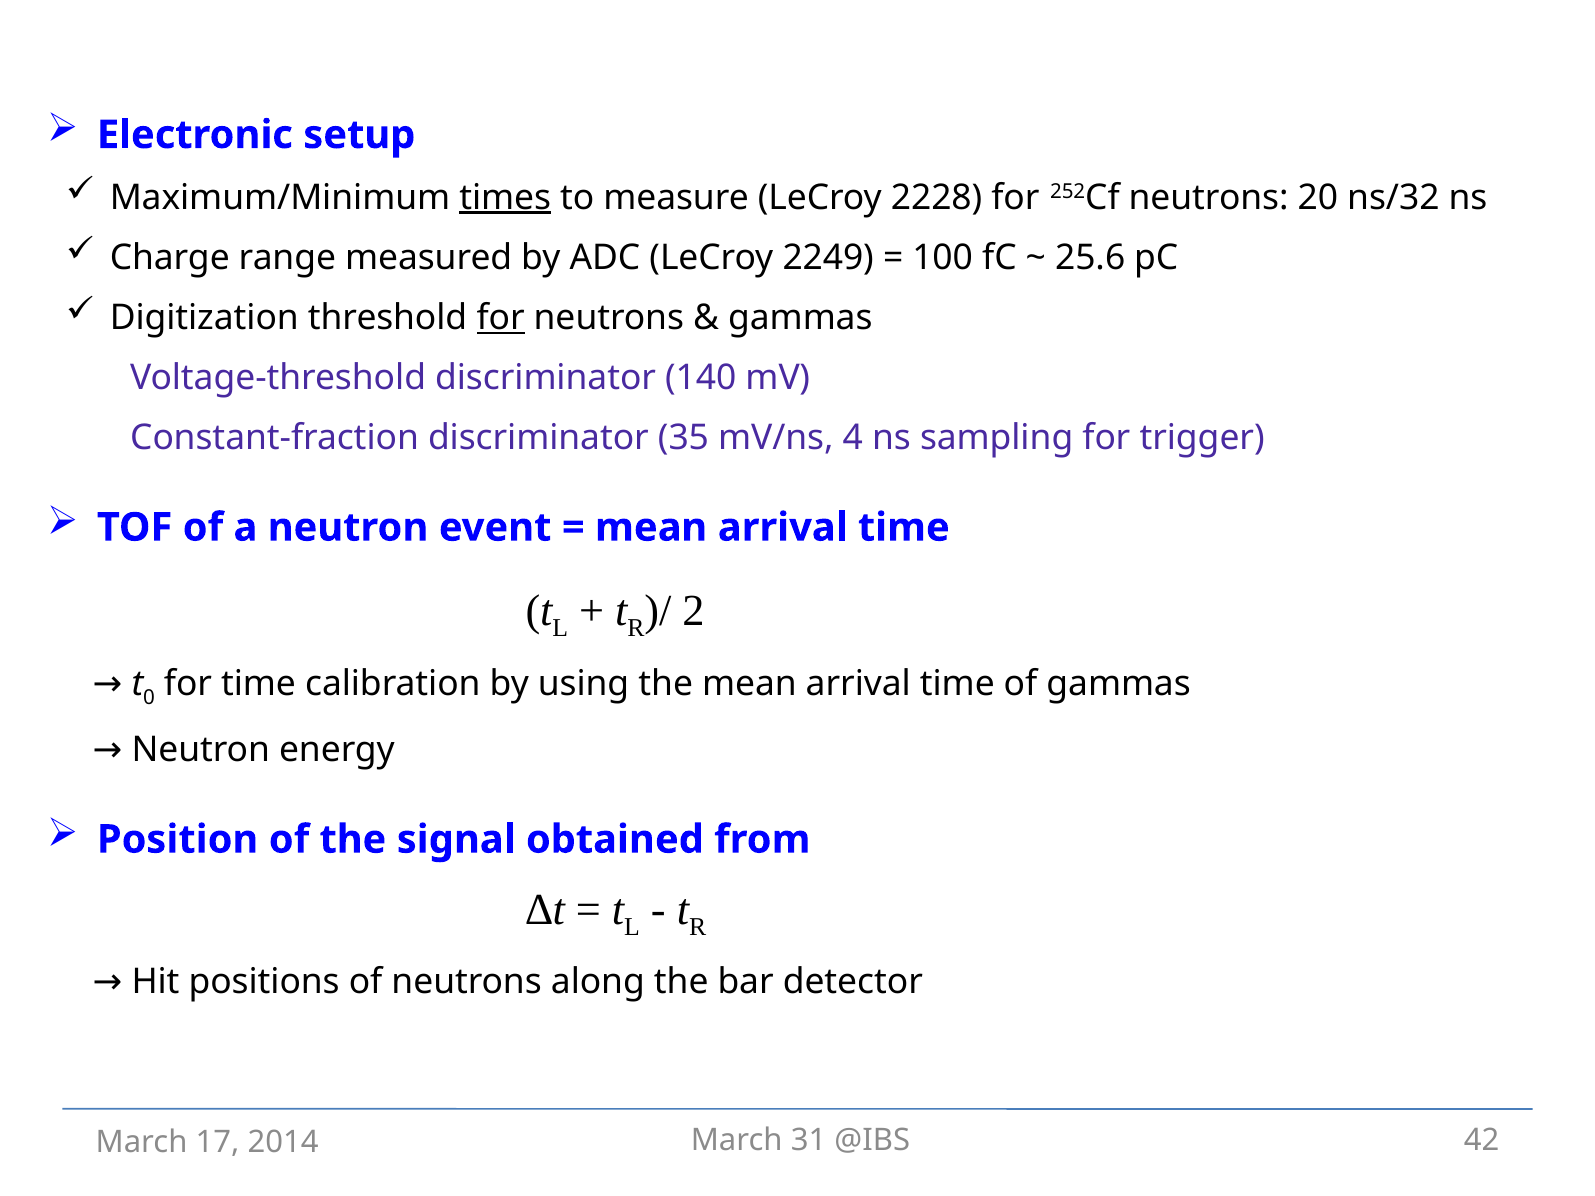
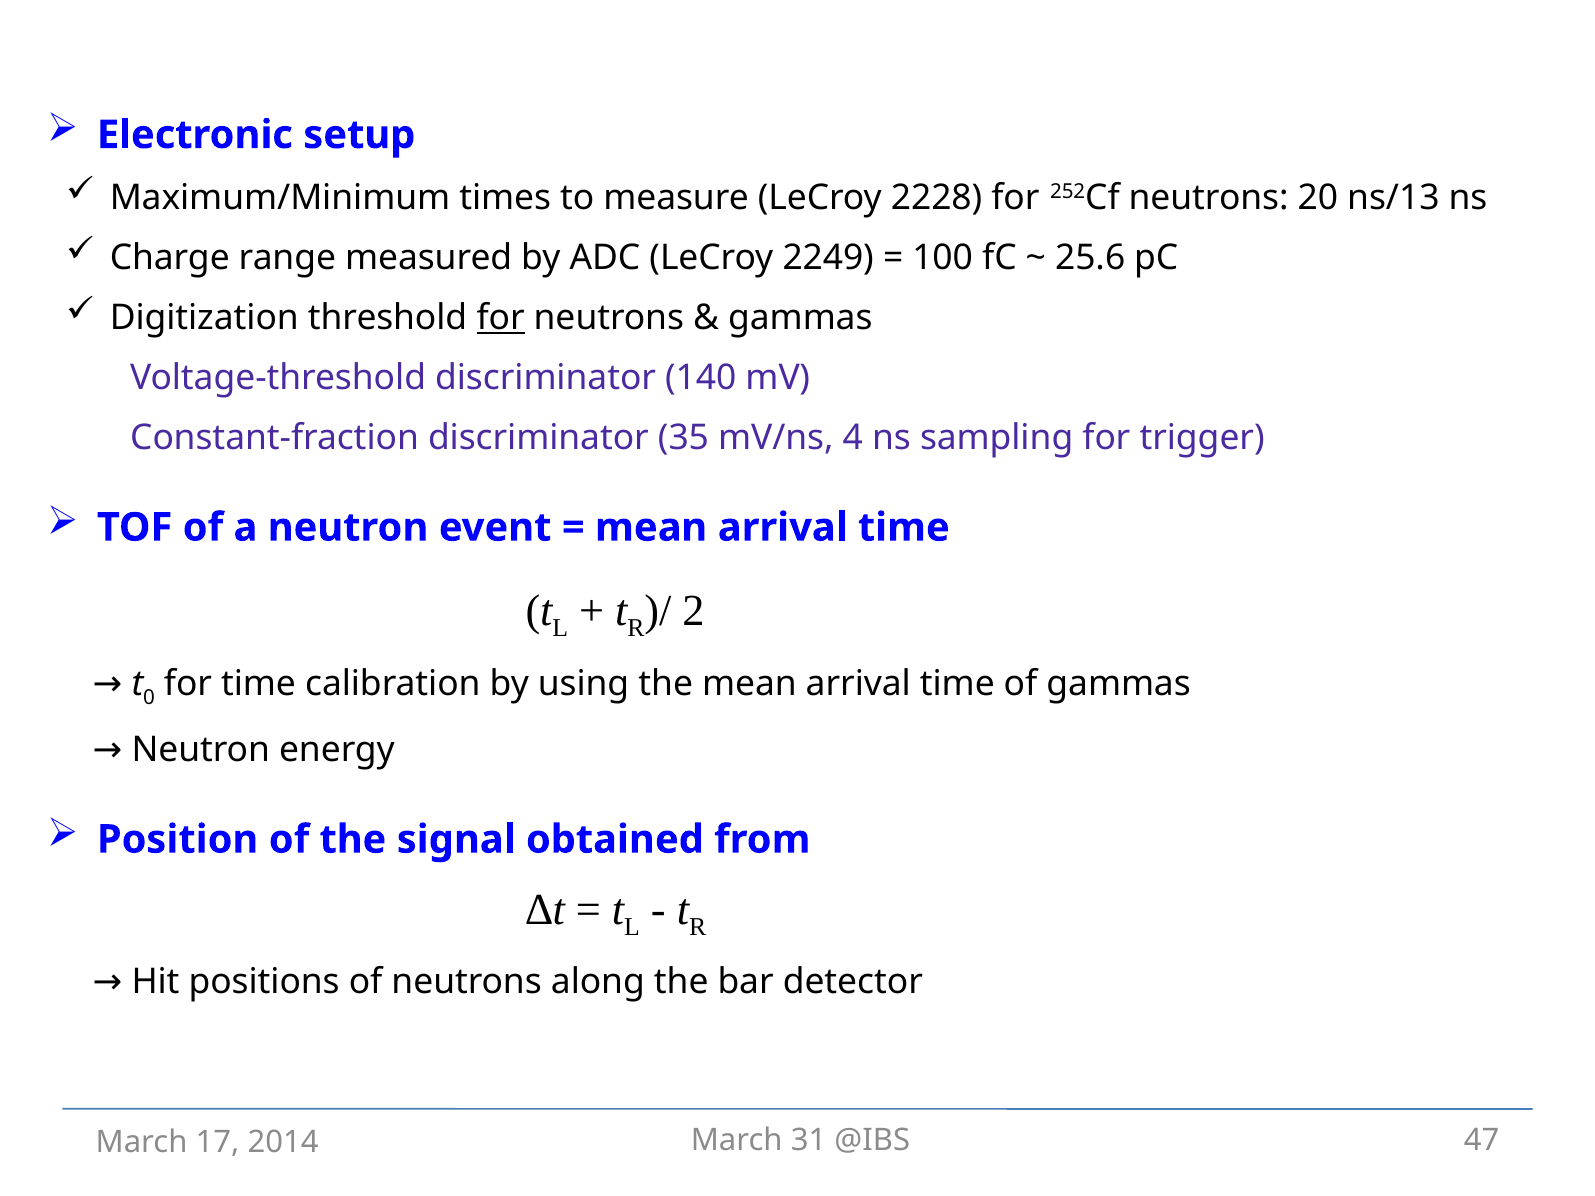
times underline: present -> none (505, 197)
ns/32: ns/32 -> ns/13 (1393, 197)
42: 42 -> 47 (1482, 1140)
